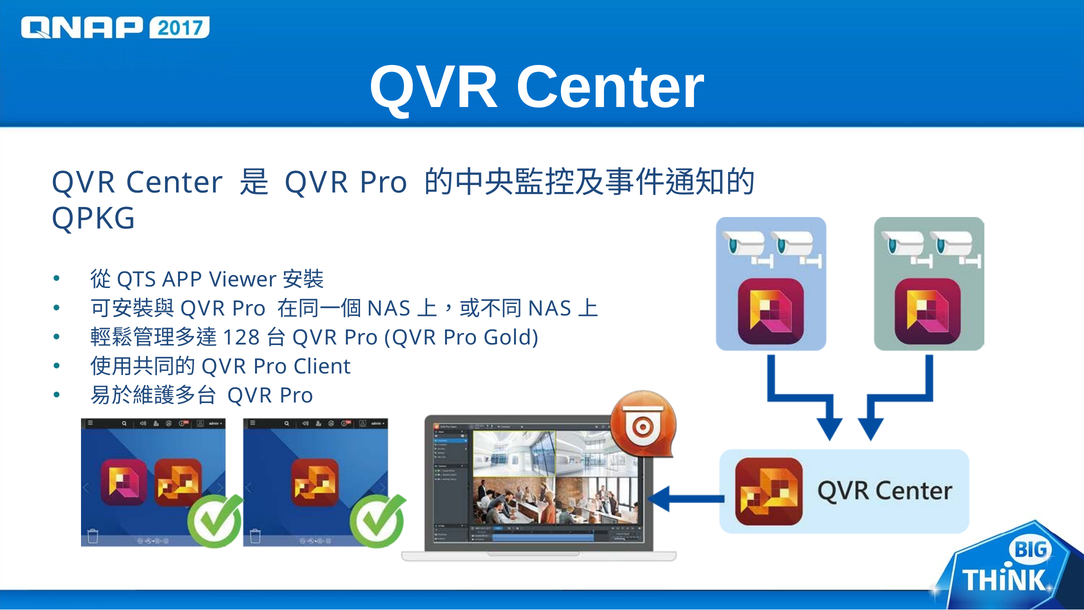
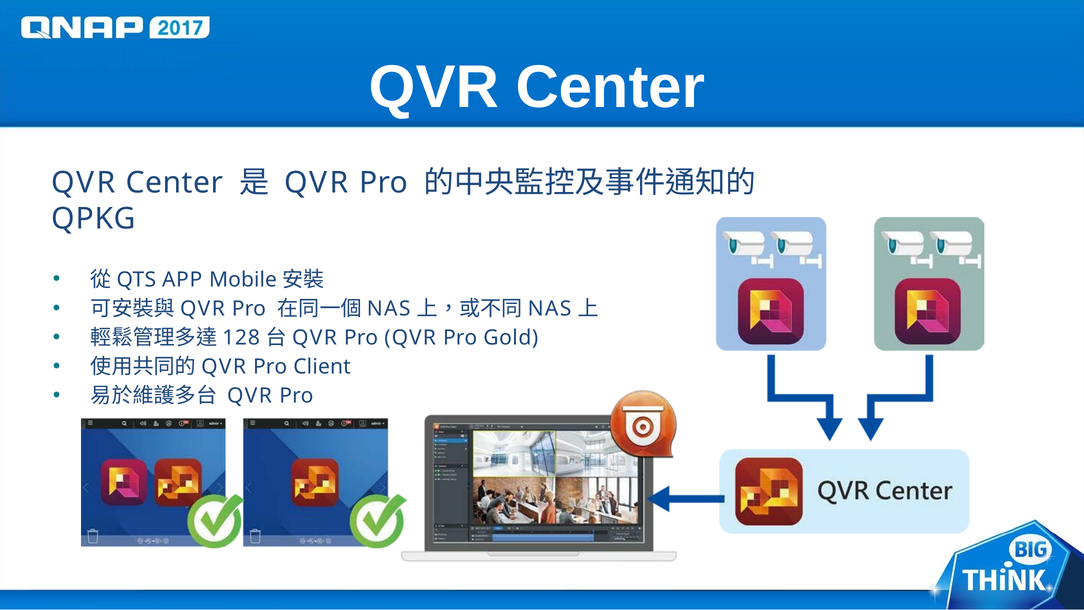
Viewer: Viewer -> Mobile (243, 279)
